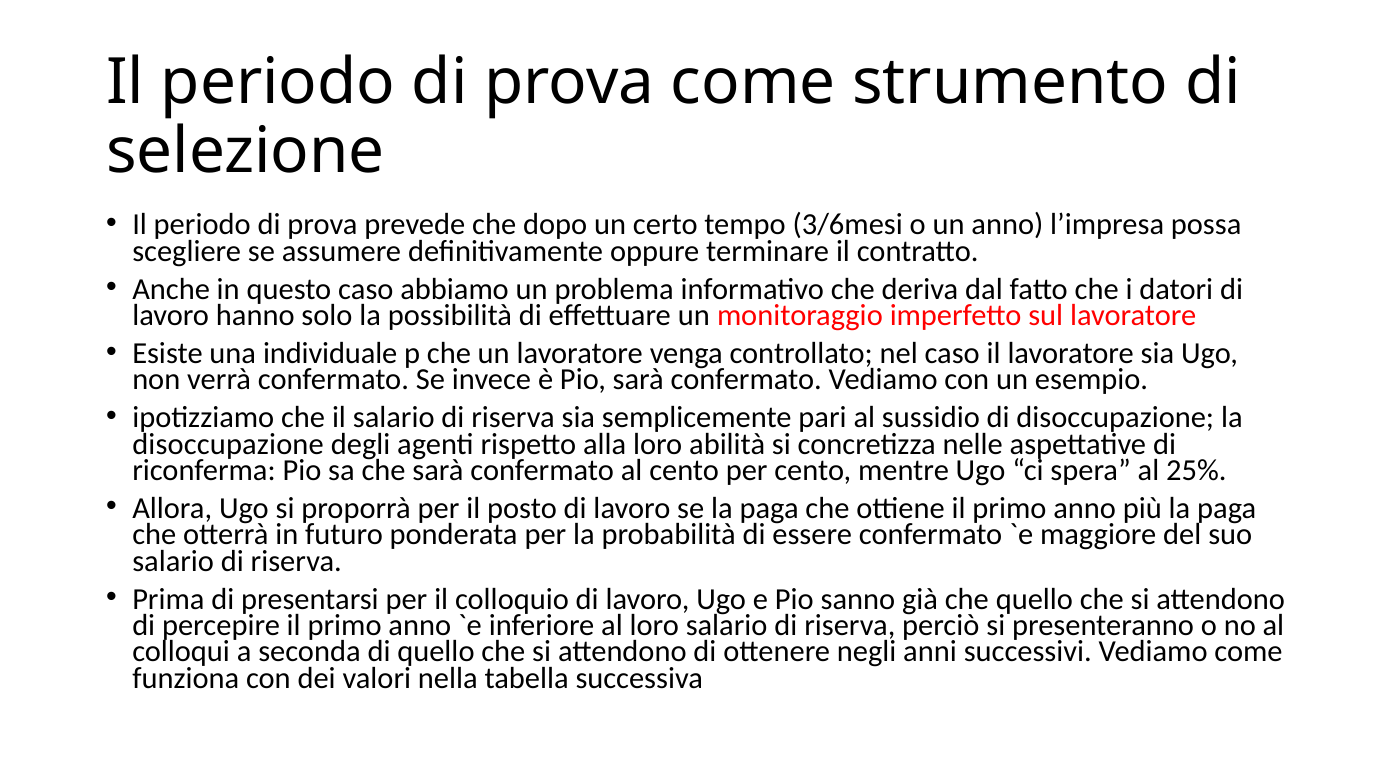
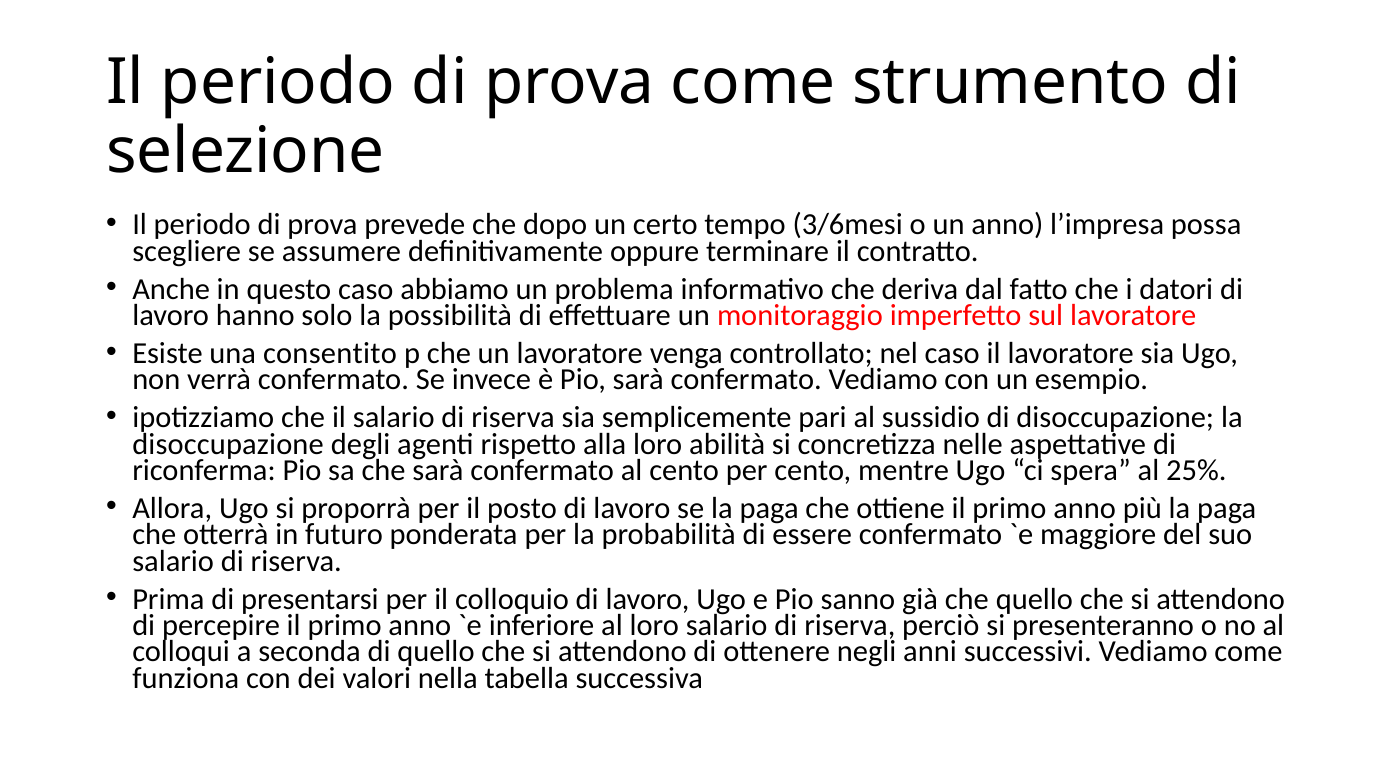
individuale: individuale -> consentito (330, 353)
